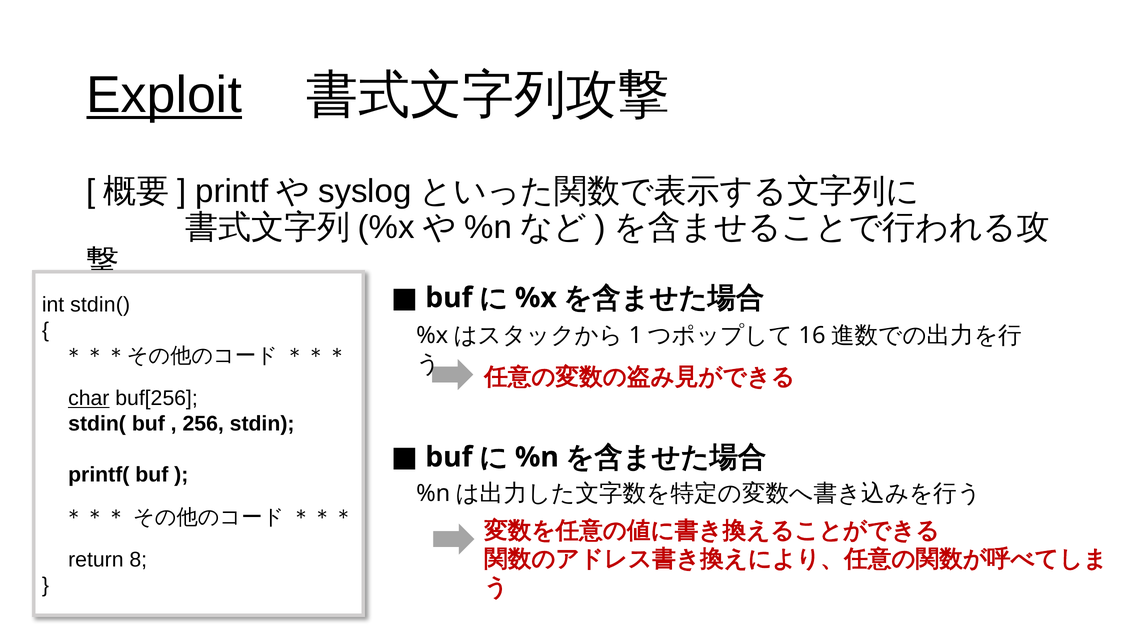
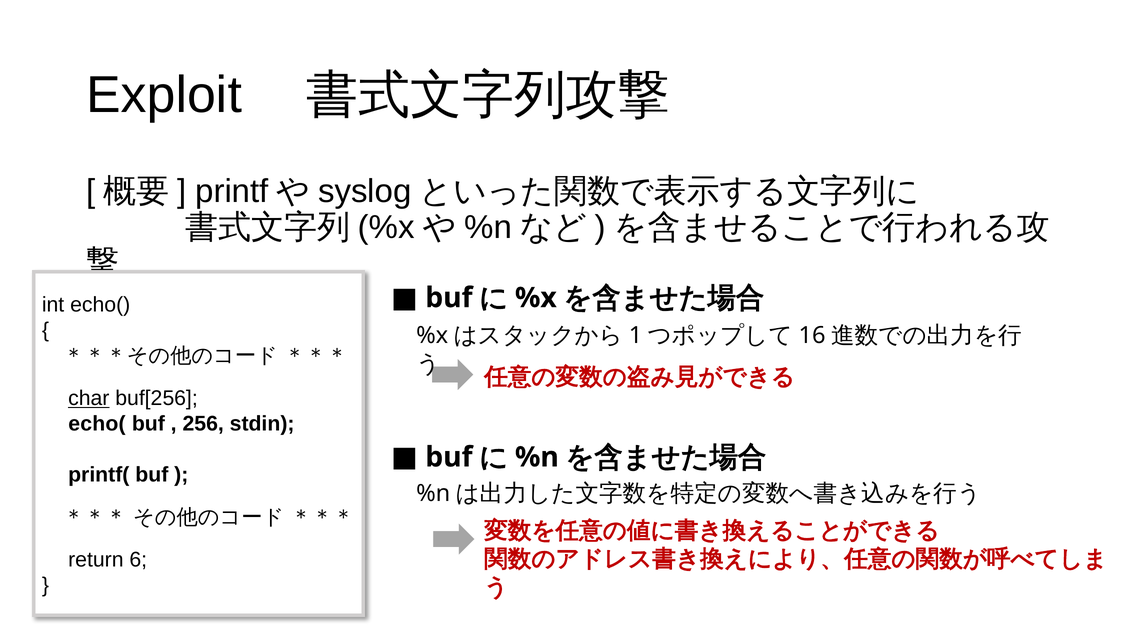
Exploit underline: present -> none (164, 95)
int stdin(: stdin( -> echo( (100, 305)
stdin(: stdin( -> echo( (97, 424)
8: 8 -> 6 (138, 559)
